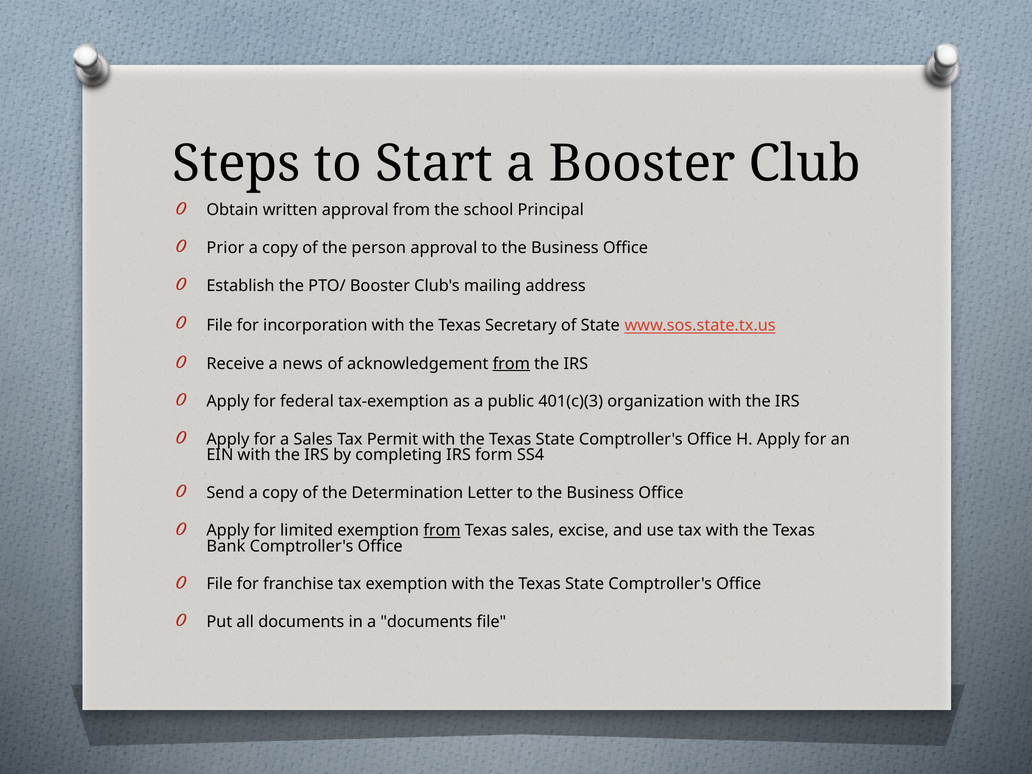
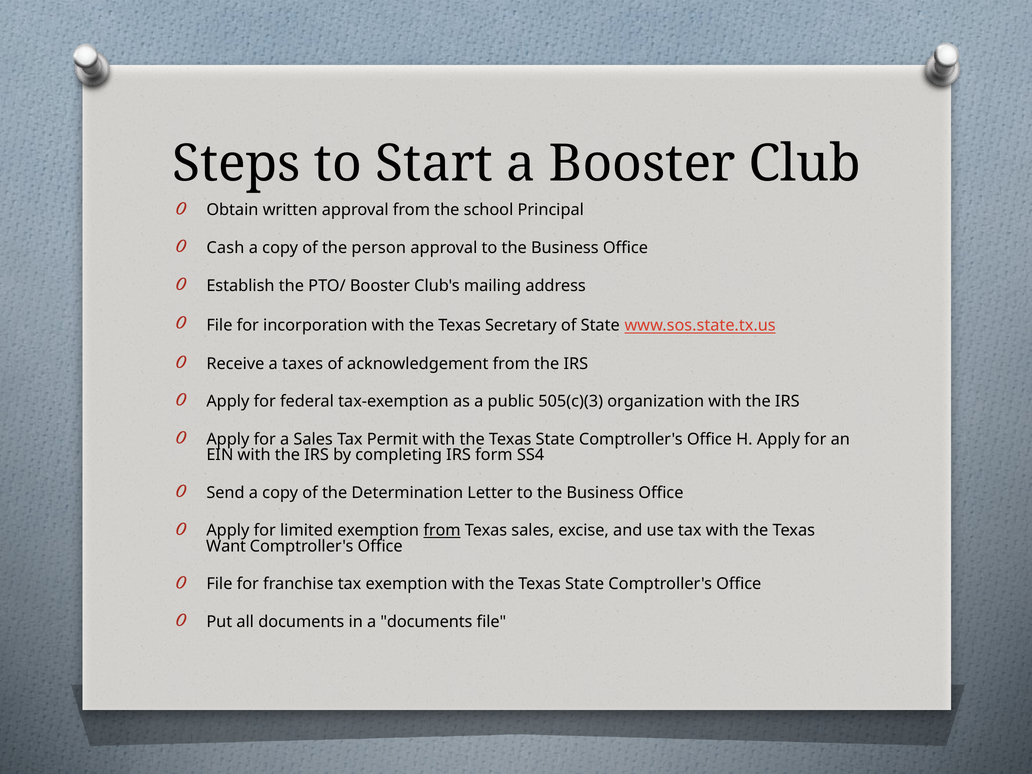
Prior: Prior -> Cash (225, 248)
news: news -> taxes (303, 364)
from underline: present -> none (511, 364)
401(c)(3: 401(c)(3 -> 505(c)(3 (571, 401)
Bank: Bank -> Want (226, 546)
